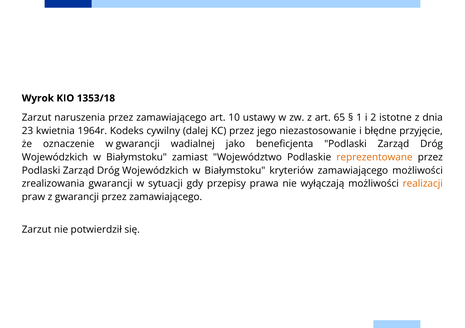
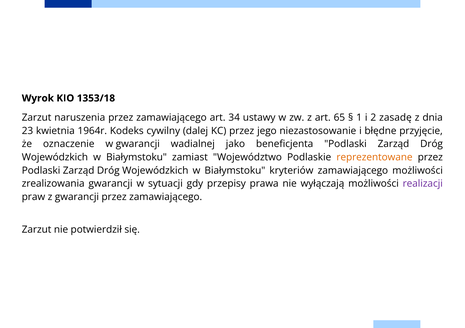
10: 10 -> 34 (234, 118)
istotne: istotne -> zasadę (395, 118)
realizacji colour: orange -> purple (423, 184)
